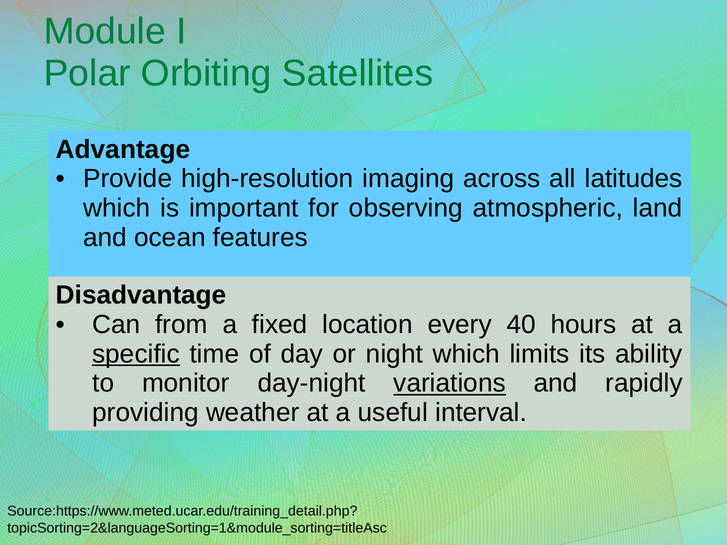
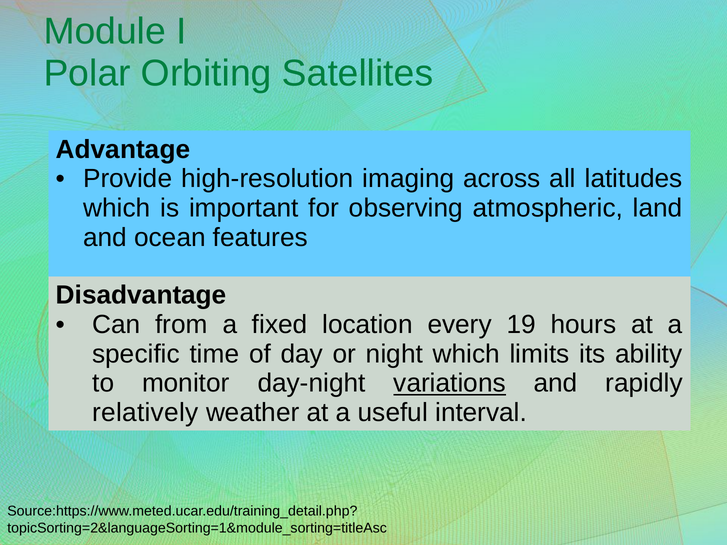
40: 40 -> 19 (521, 325)
specific underline: present -> none (136, 354)
providing: providing -> relatively (145, 413)
